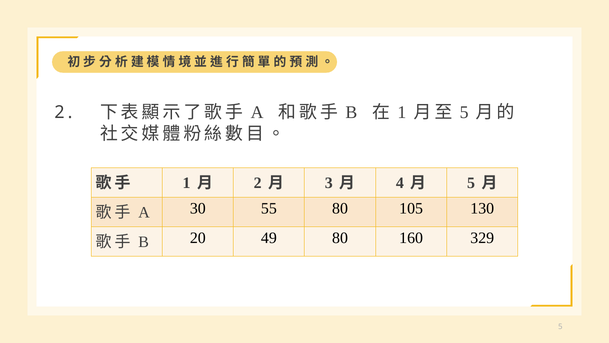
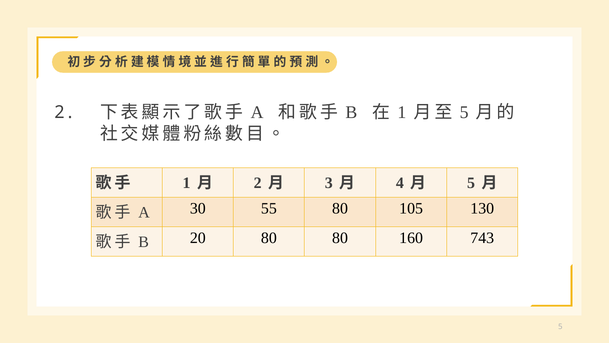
20 49: 49 -> 80 (269, 238)
329: 329 -> 743 (482, 238)
